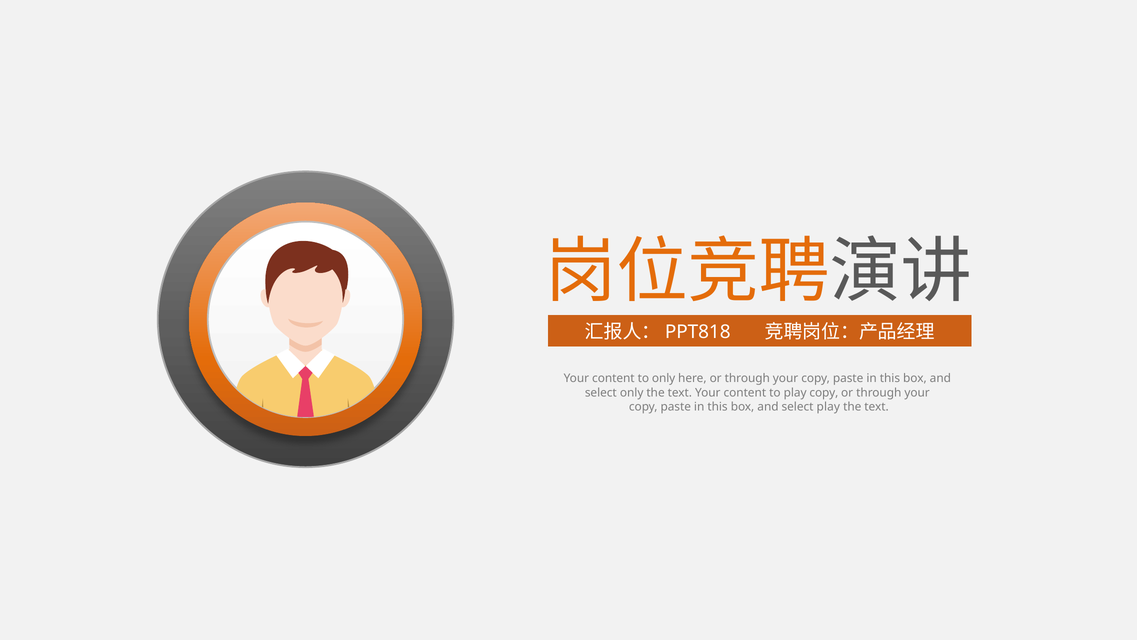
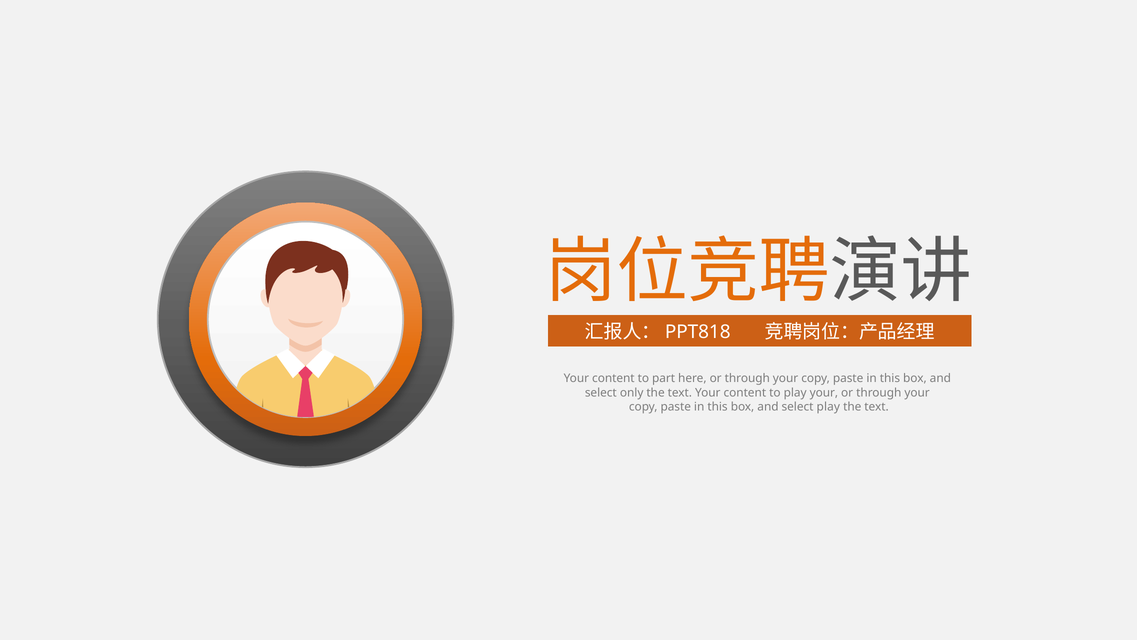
to only: only -> part (664, 378)
play copy: copy -> your (824, 392)
